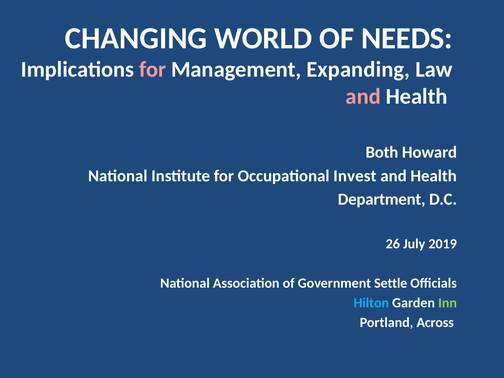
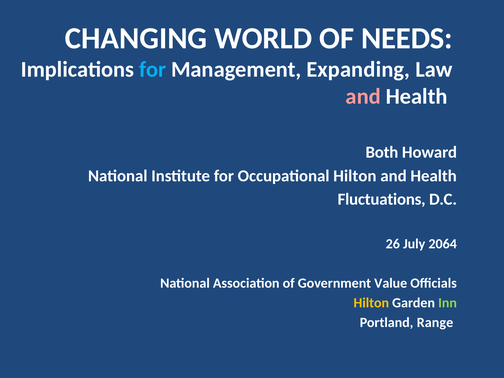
for colour: pink -> light blue (153, 70)
Occupational Invest: Invest -> Hilton (355, 176)
Department: Department -> Fluctuations (382, 199)
2019: 2019 -> 2064 (443, 244)
Settle: Settle -> Value (391, 283)
Hilton colour: light blue -> yellow (371, 303)
Across: Across -> Range (435, 323)
